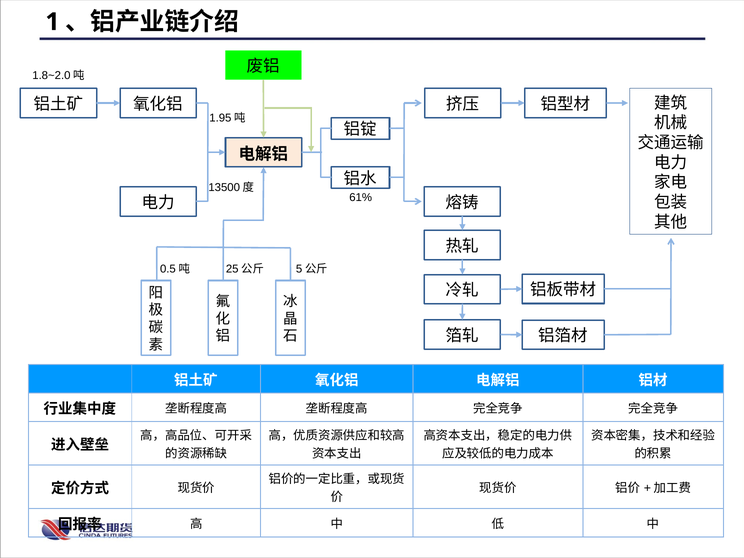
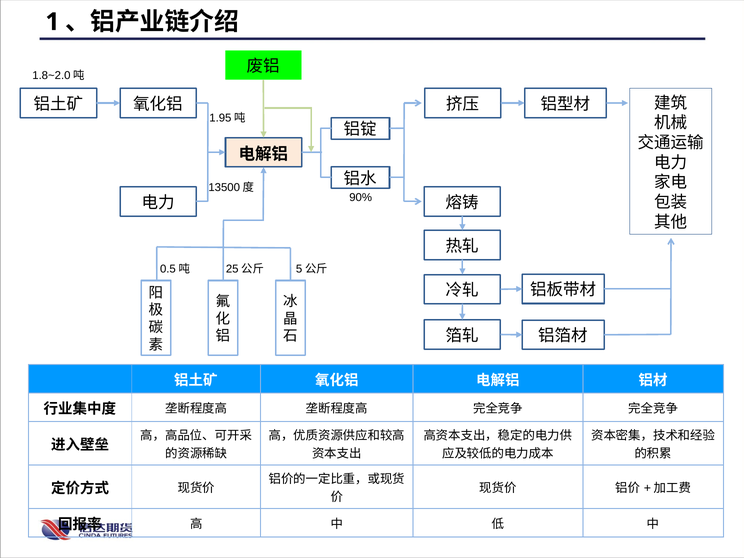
61%: 61% -> 90% (361, 198)
